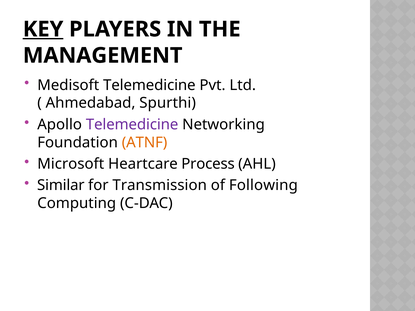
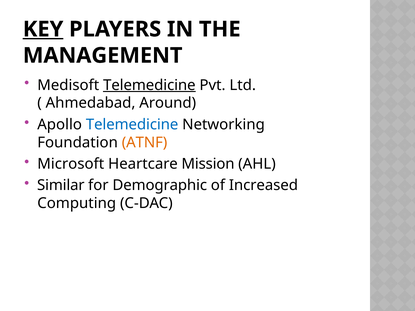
Telemedicine underline: none -> present (149, 85)
Spurthi: Spurthi -> Around (168, 103)
Telemedicine colour: purple -> blue (132, 125)
Process: Process -> Mission (208, 164)
Transmission: Transmission -> Demographic (160, 185)
Following: Following -> Increased (263, 185)
